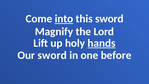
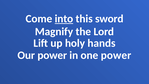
hands underline: present -> none (101, 43)
Our sword: sword -> power (52, 55)
one before: before -> power (116, 55)
